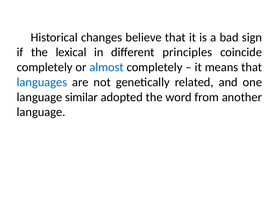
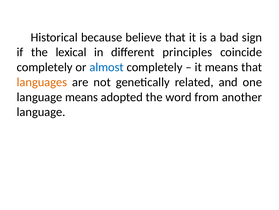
changes: changes -> because (102, 37)
languages colour: blue -> orange (42, 82)
language similar: similar -> means (82, 97)
